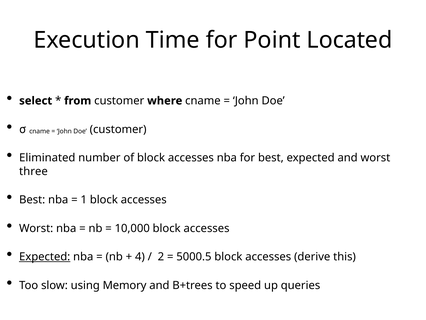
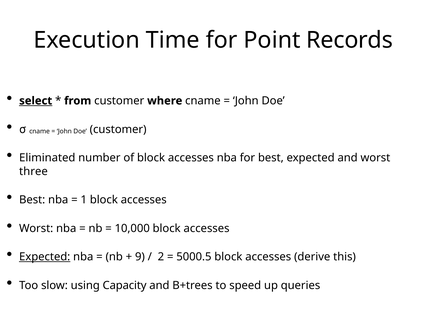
Located: Located -> Records (350, 40)
select underline: none -> present (36, 101)
4: 4 -> 9 (140, 256)
Memory: Memory -> Capacity (125, 285)
